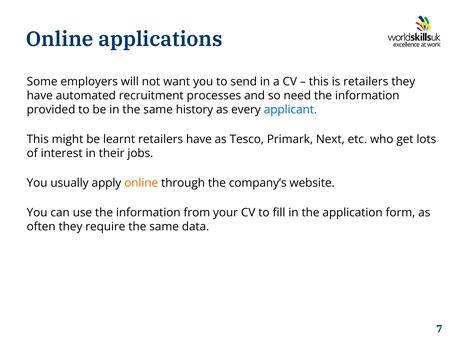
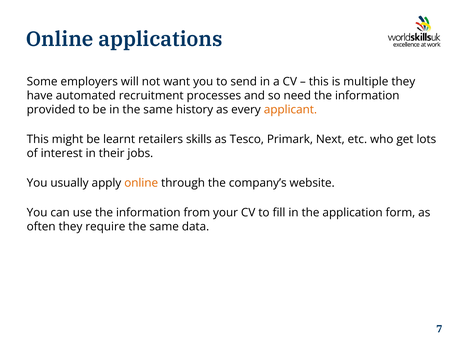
is retailers: retailers -> multiple (366, 82)
applicant colour: blue -> orange (290, 110)
retailers have: have -> skills (199, 139)
